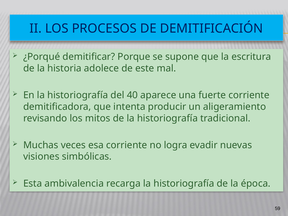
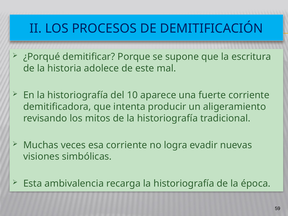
40: 40 -> 10 (132, 95)
